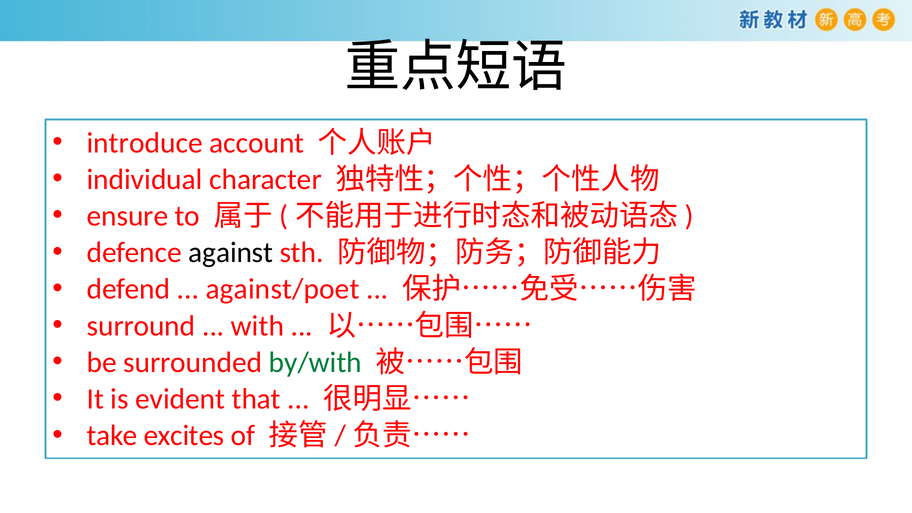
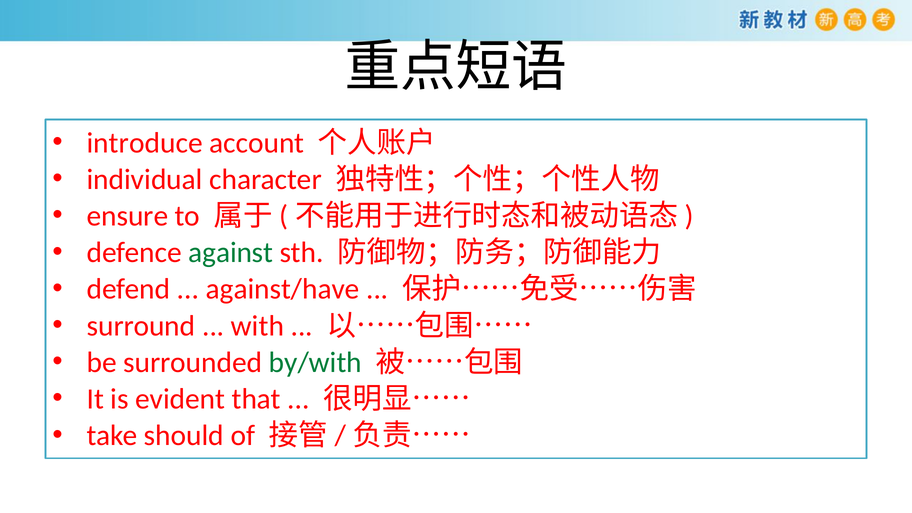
against colour: black -> green (231, 253)
against/poet: against/poet -> against/have (283, 289)
excites: excites -> should (184, 436)
